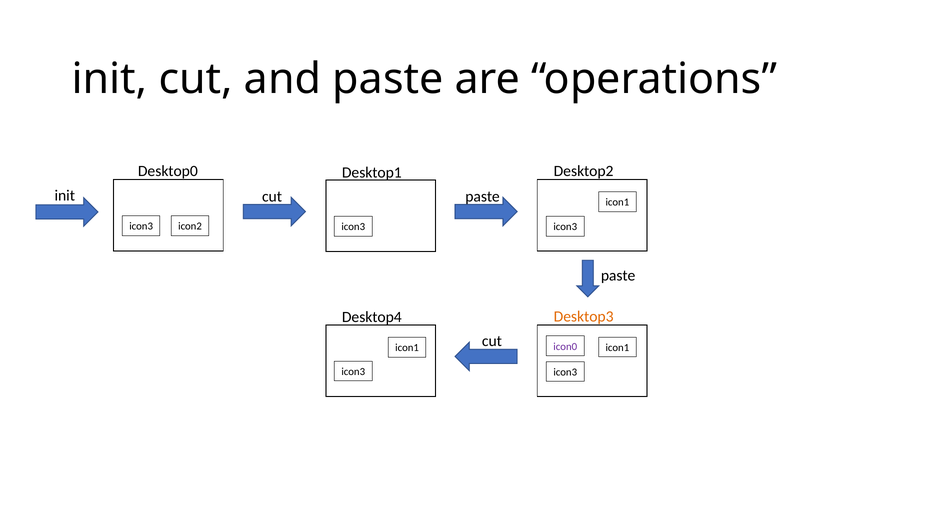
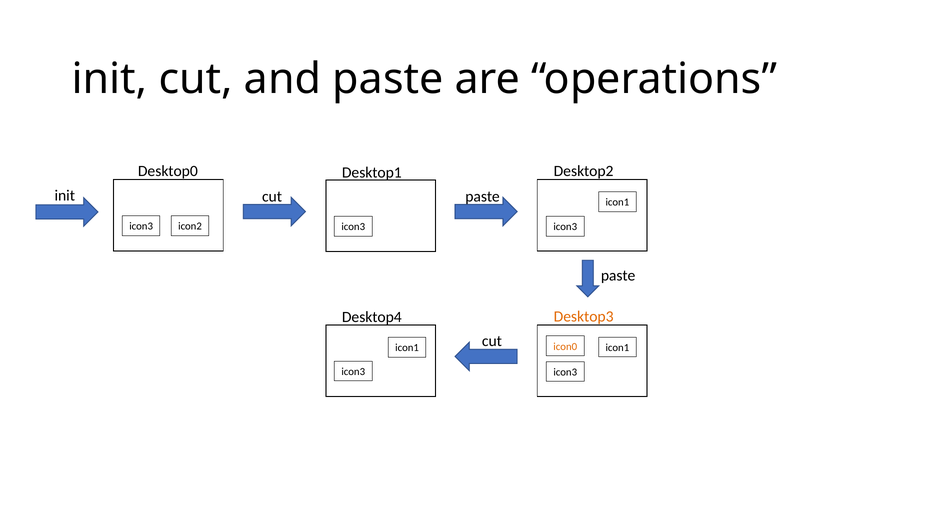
icon0 colour: purple -> orange (565, 347)
